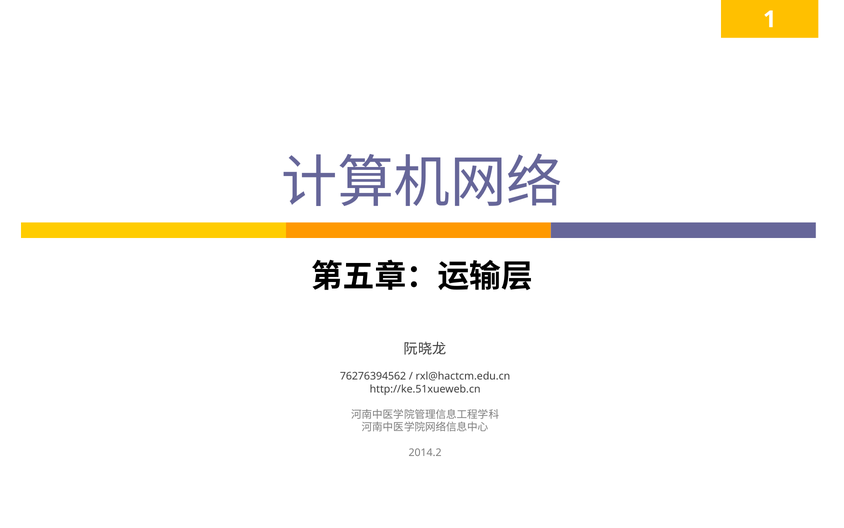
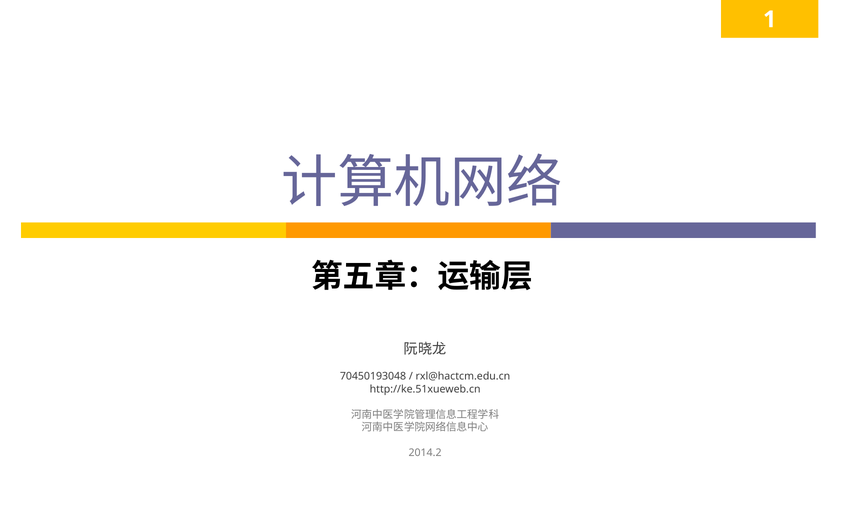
76276394562: 76276394562 -> 70450193048 (373, 376)
